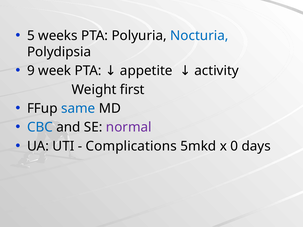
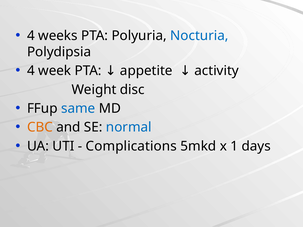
5: 5 -> 4 (31, 36)
9: 9 -> 4 (31, 71)
first: first -> disc (132, 90)
CBC colour: blue -> orange (40, 127)
normal colour: purple -> blue (129, 127)
0: 0 -> 1 (234, 146)
